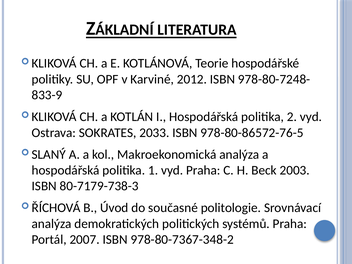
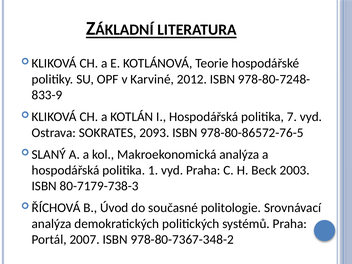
2: 2 -> 7 (292, 117)
2033: 2033 -> 2093 (154, 133)
